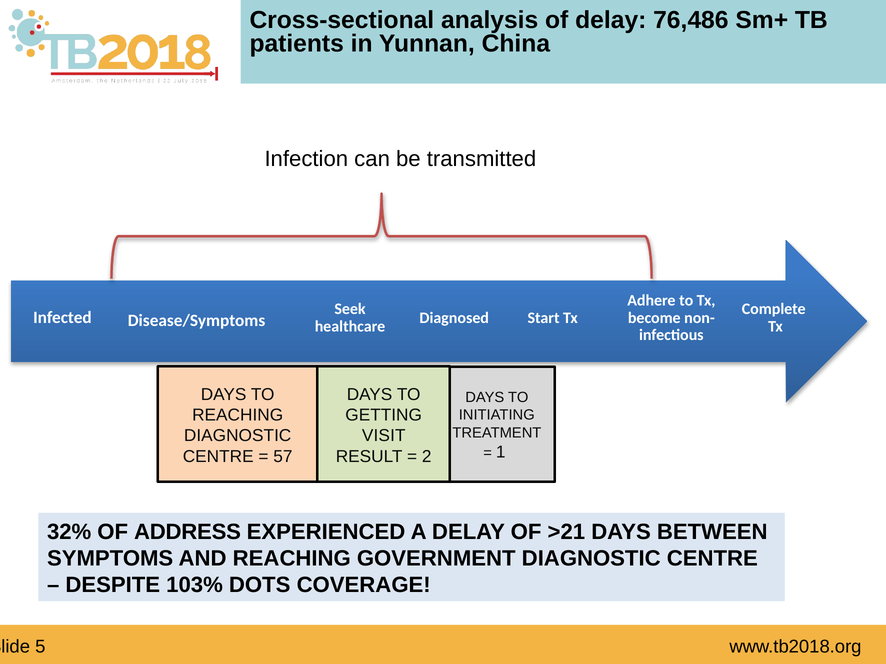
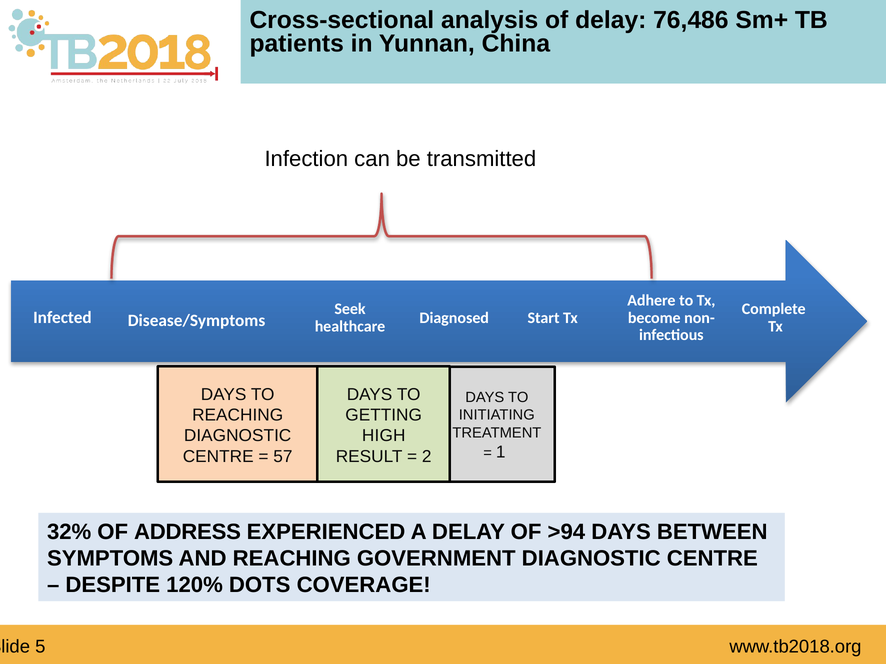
VISIT: VISIT -> HIGH (384, 436)
>21: >21 -> >94 (566, 532)
103%: 103% -> 120% (195, 586)
